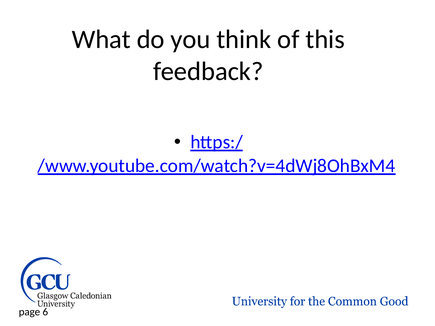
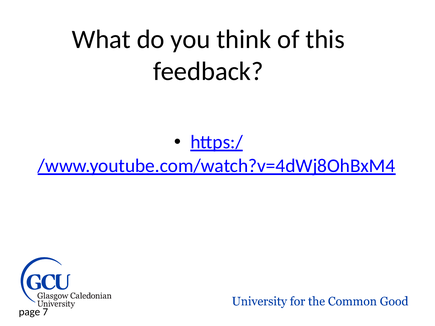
6: 6 -> 7 (45, 312)
